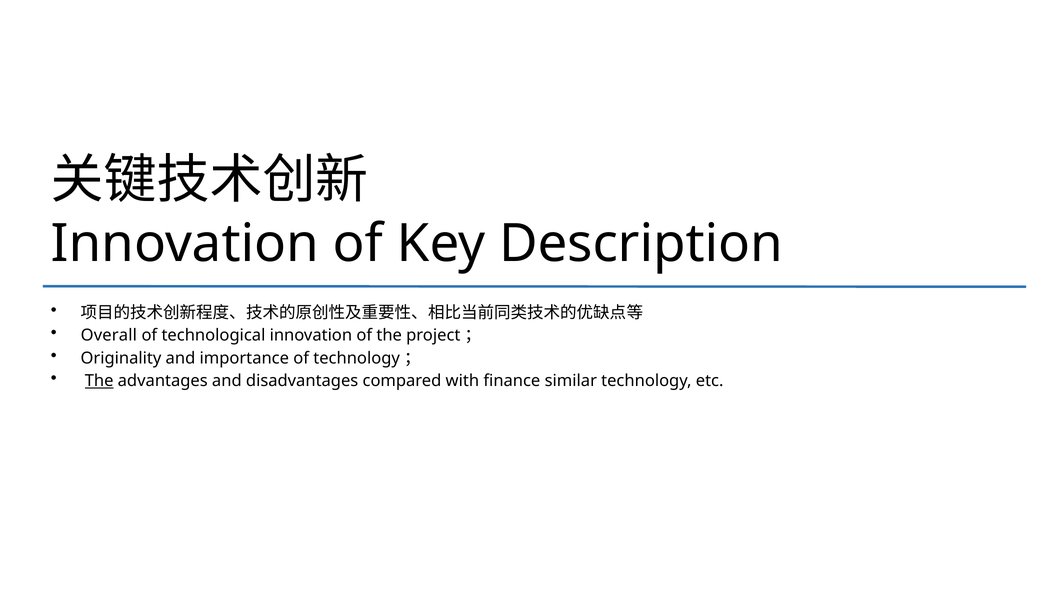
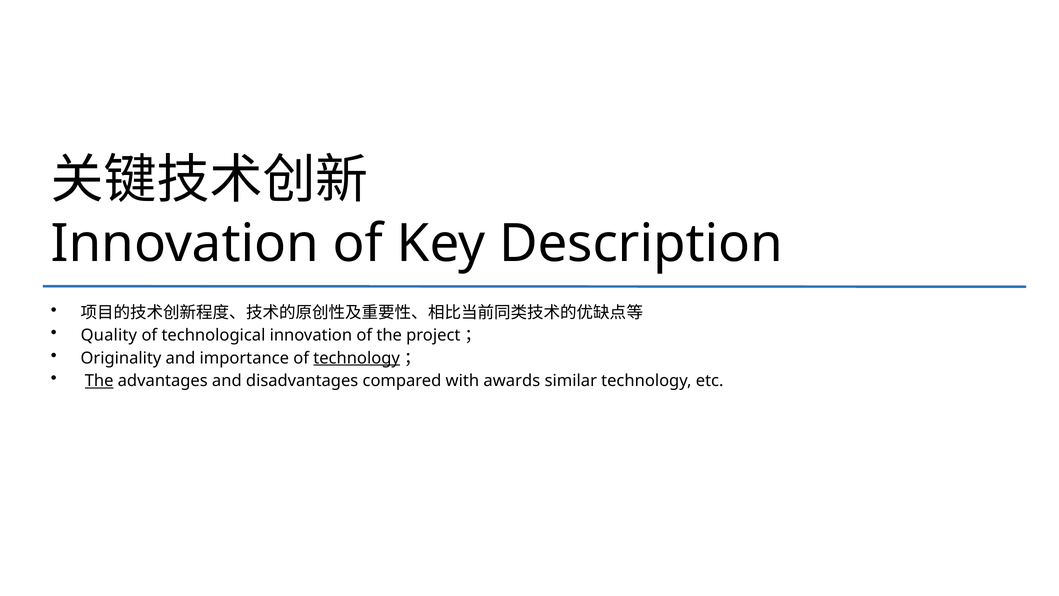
Overall: Overall -> Quality (109, 335)
technology underline: none -> present (357, 358)
finance: finance -> awards (512, 381)
